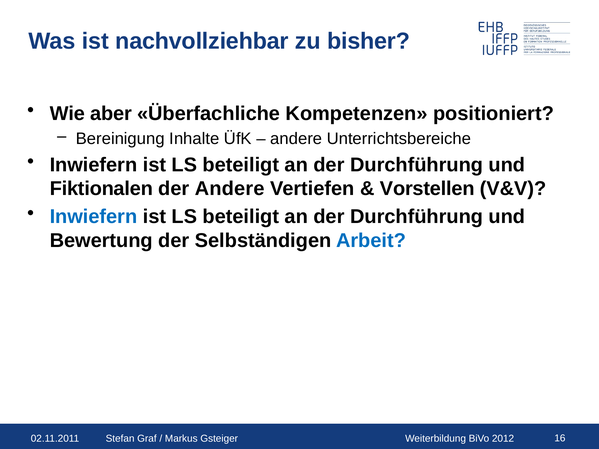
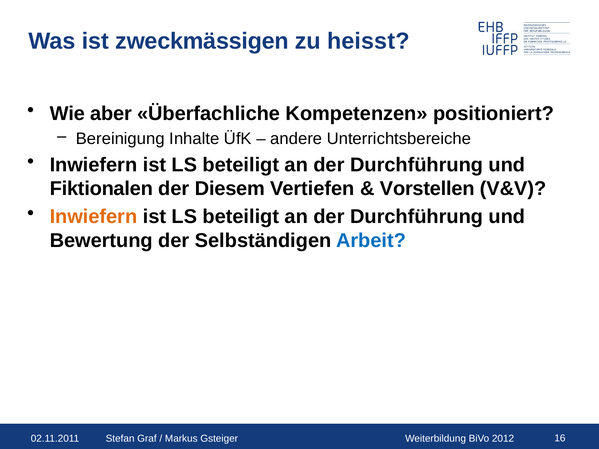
nachvollziehbar: nachvollziehbar -> zweckmässigen (202, 41)
bisher: bisher -> heisst (368, 41)
der Andere: Andere -> Diesem (230, 189)
Inwiefern colour: blue -> orange (93, 217)
